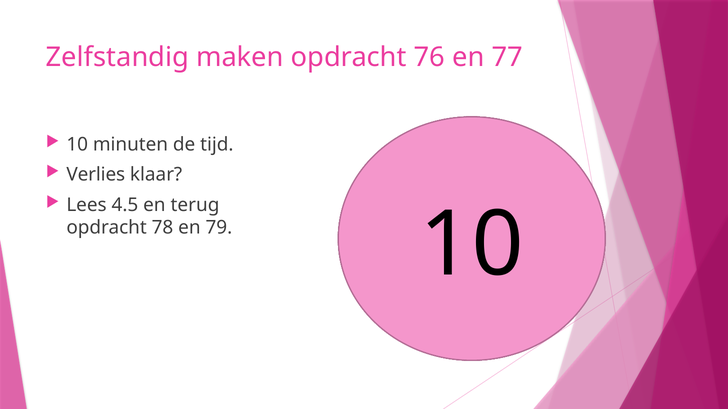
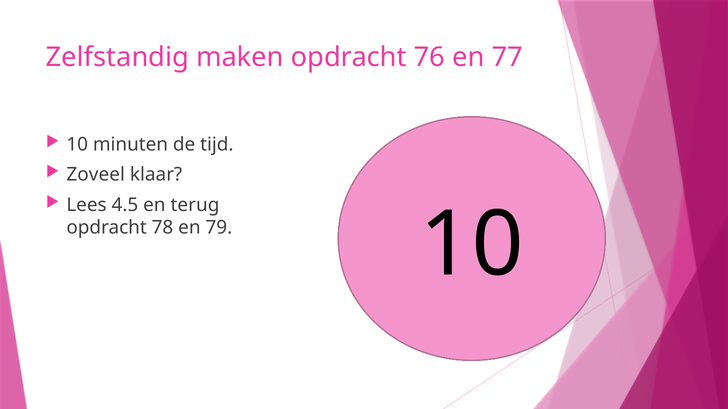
Verlies: Verlies -> Zoveel (96, 175)
